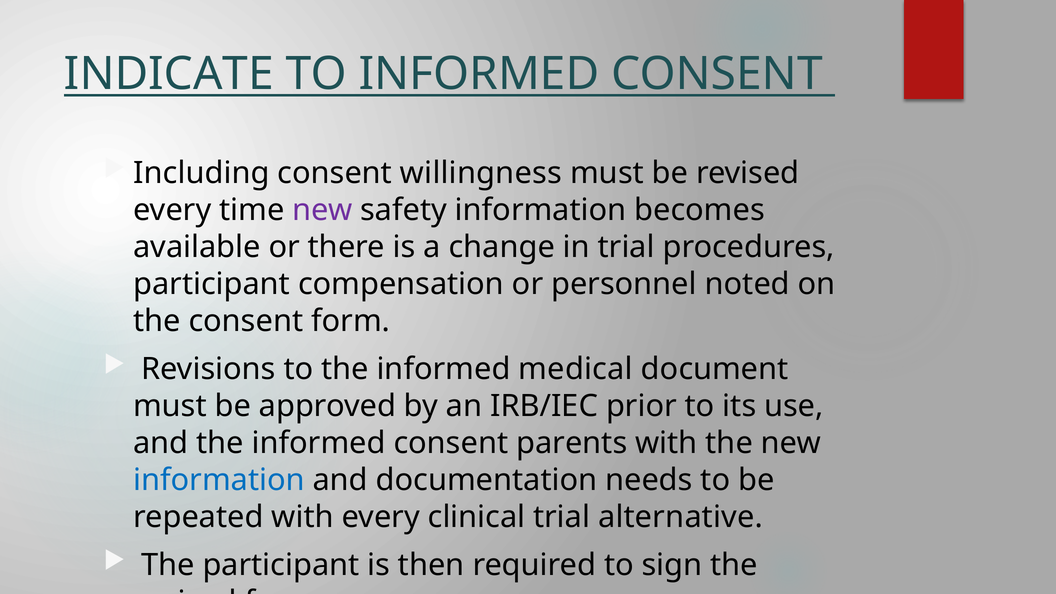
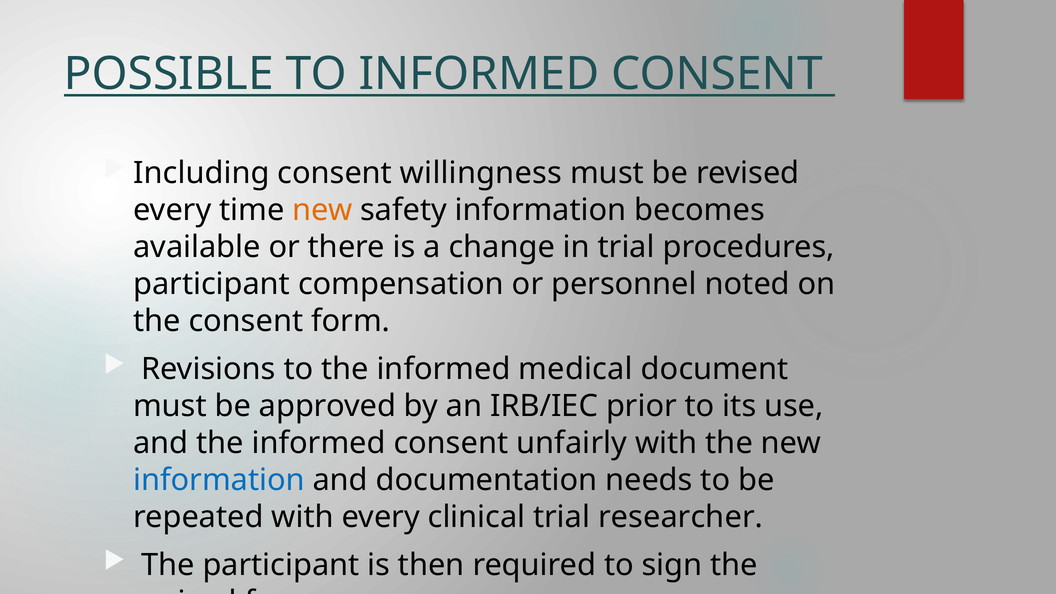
INDICATE: INDICATE -> POSSIBLE (169, 74)
new colour: purple -> orange (322, 210)
parents: parents -> unfairly (572, 443)
alternative: alternative -> researcher (681, 517)
